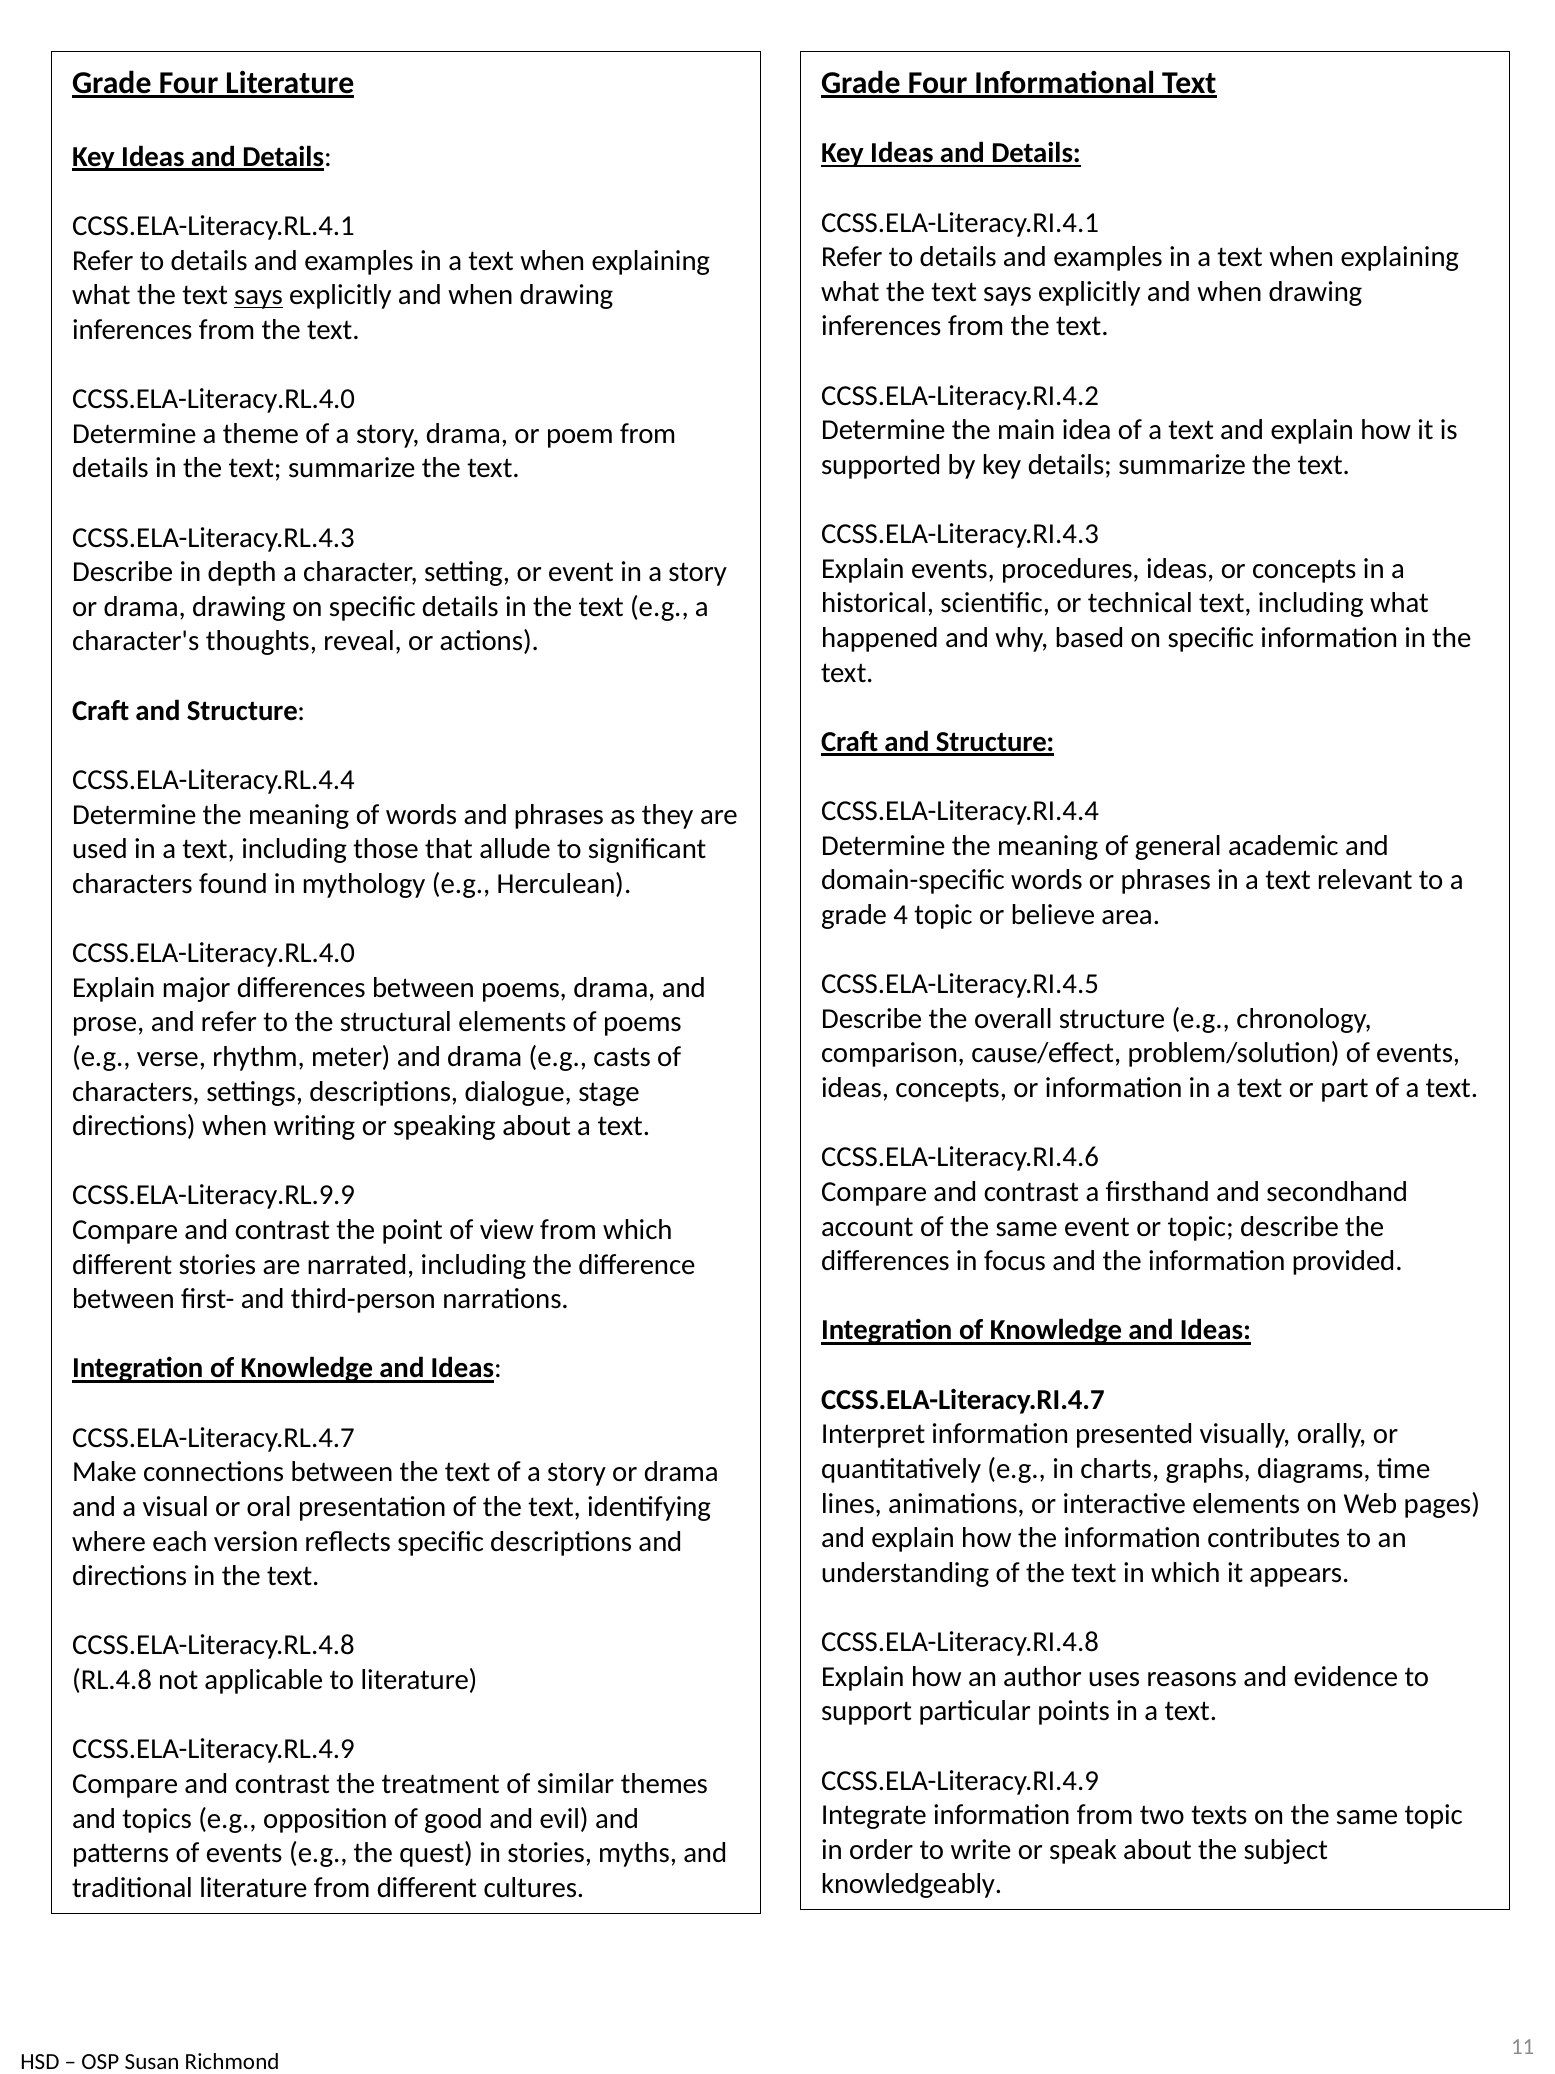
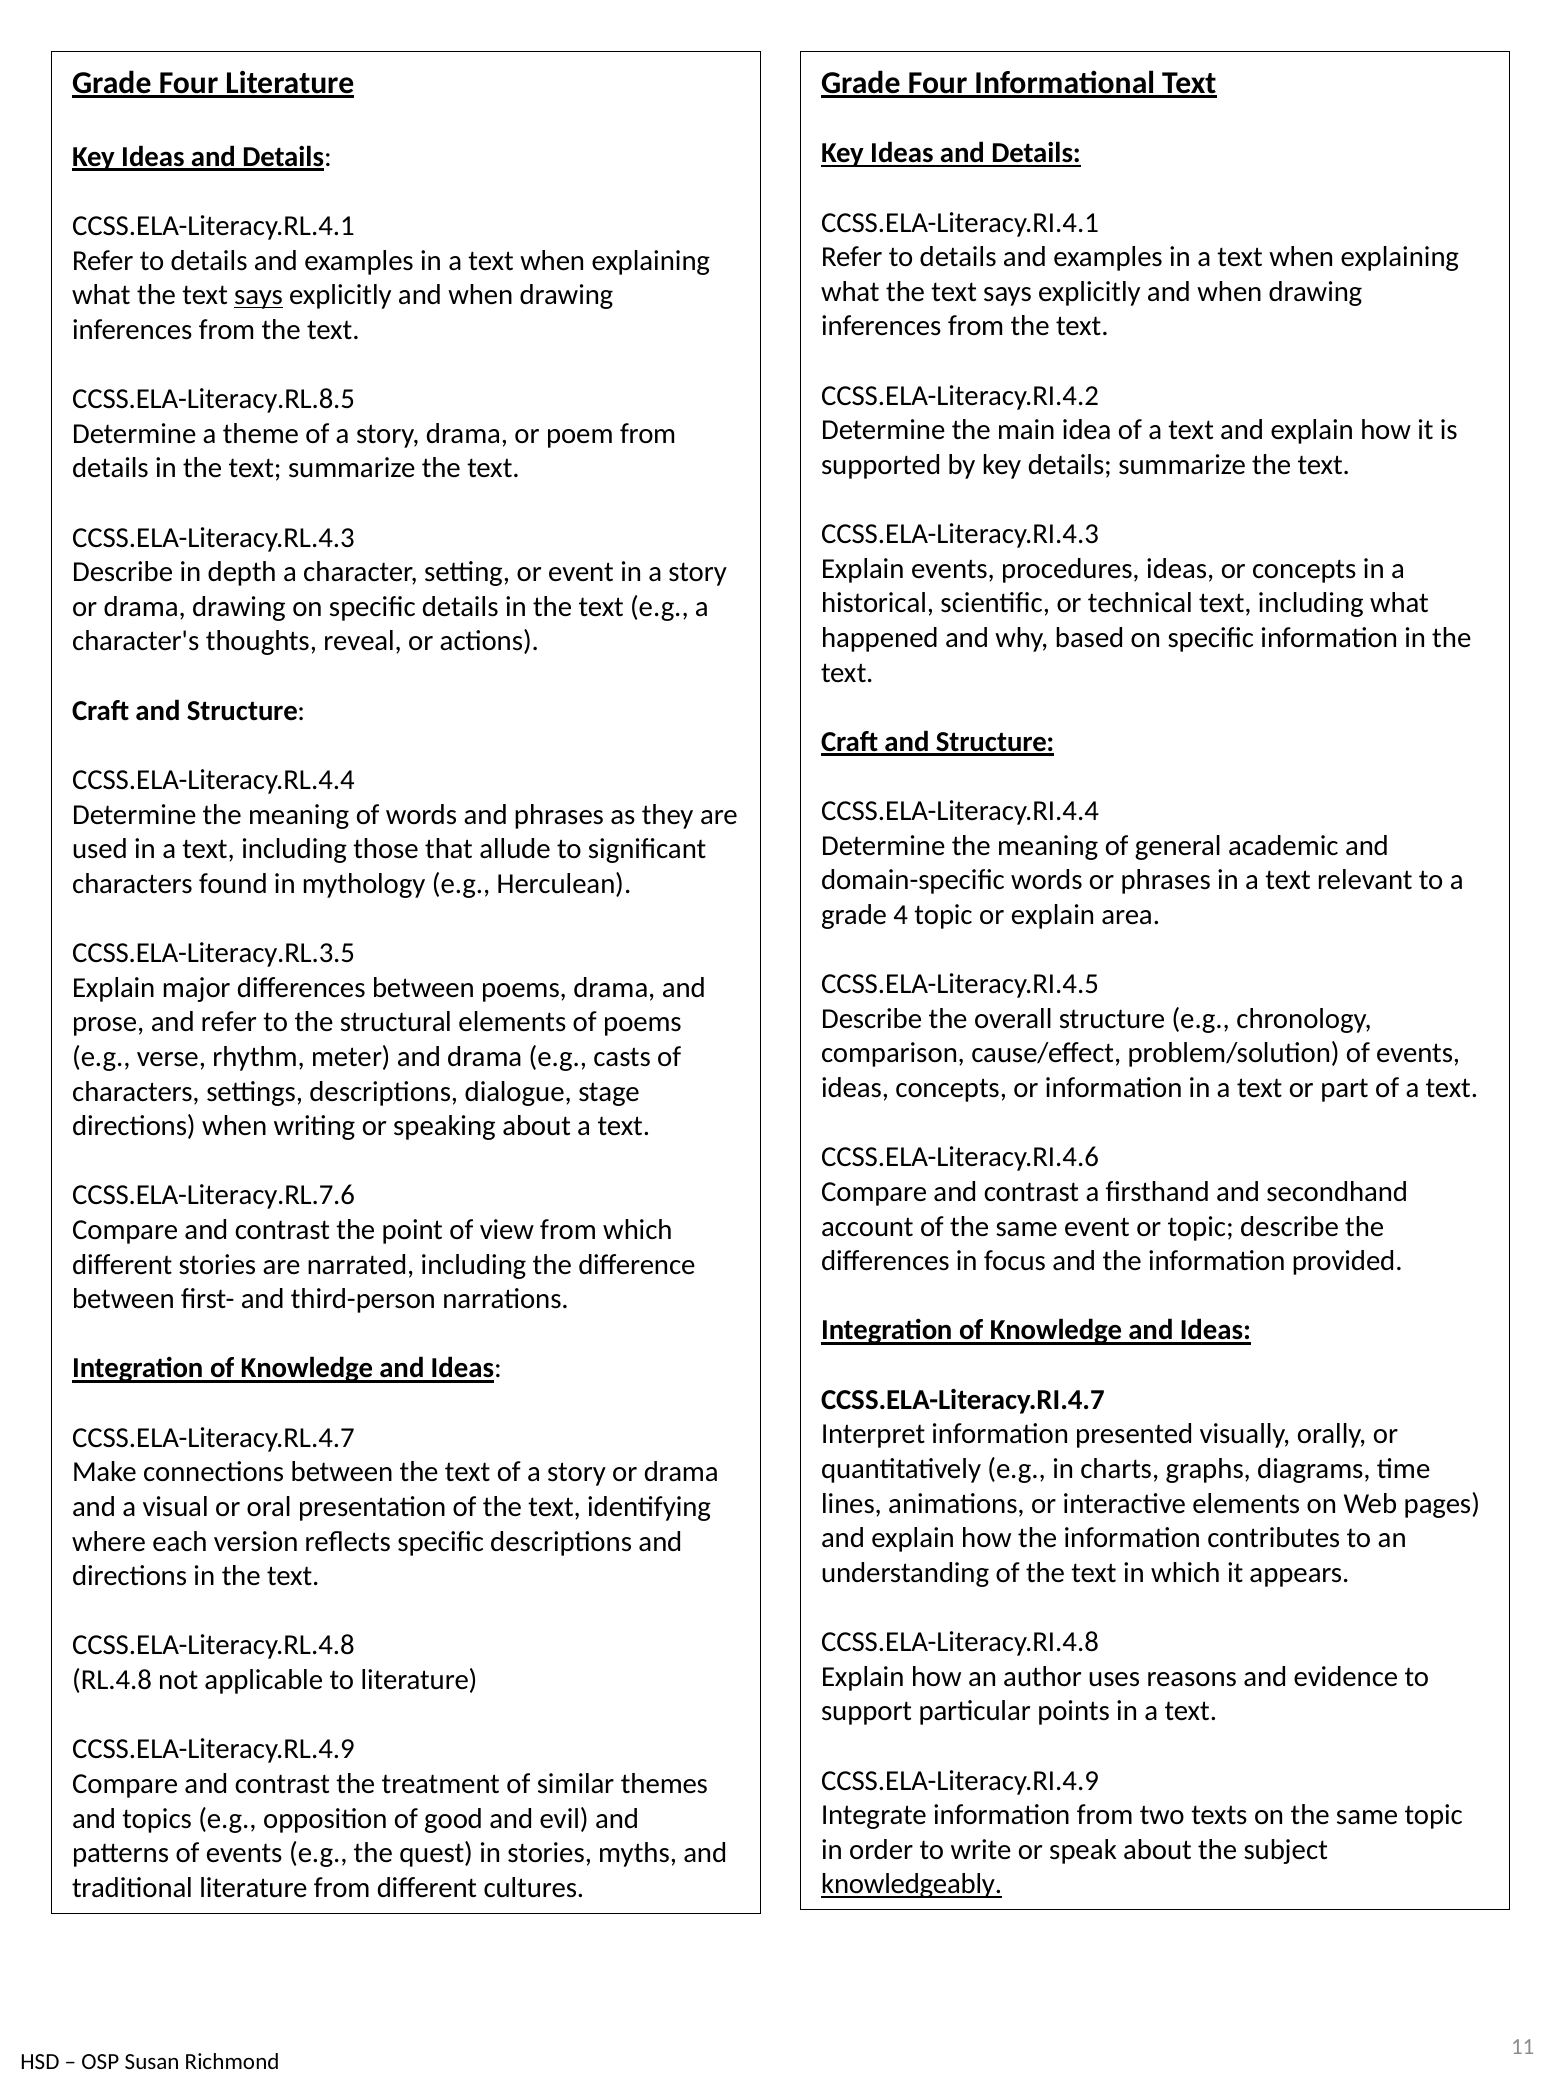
CCSS.ELA-Literacy.RL.4.0: CCSS.ELA-Literacy.RL.4.0 -> CCSS.ELA-Literacy.RL.8.5 (214, 399)
or believe: believe -> explain (1053, 915)
CCSS.ELA-Literacy.RL.4.0: CCSS.ELA-Literacy.RL.4.0 -> CCSS.ELA-Literacy.RL.3.5 (214, 953)
CCSS.ELA-Literacy.RL.9.9: CCSS.ELA-Literacy.RL.9.9 -> CCSS.ELA-Literacy.RL.7.6 (214, 1195)
knowledgeably underline: none -> present (912, 1884)
